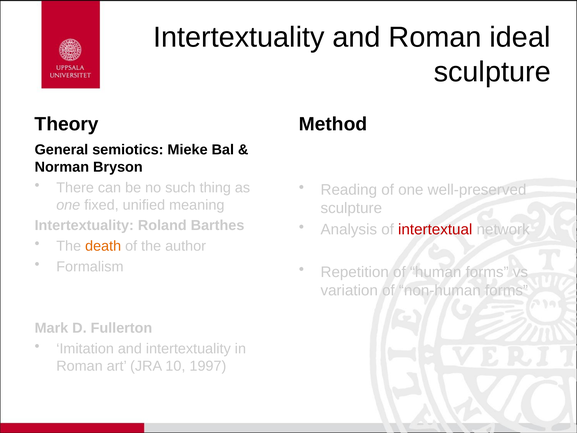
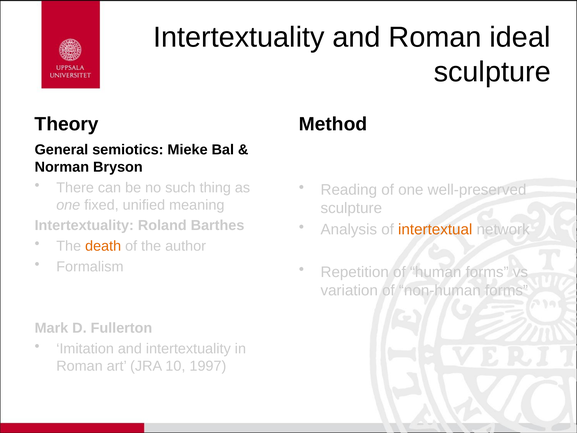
intertextual colour: red -> orange (435, 229)
